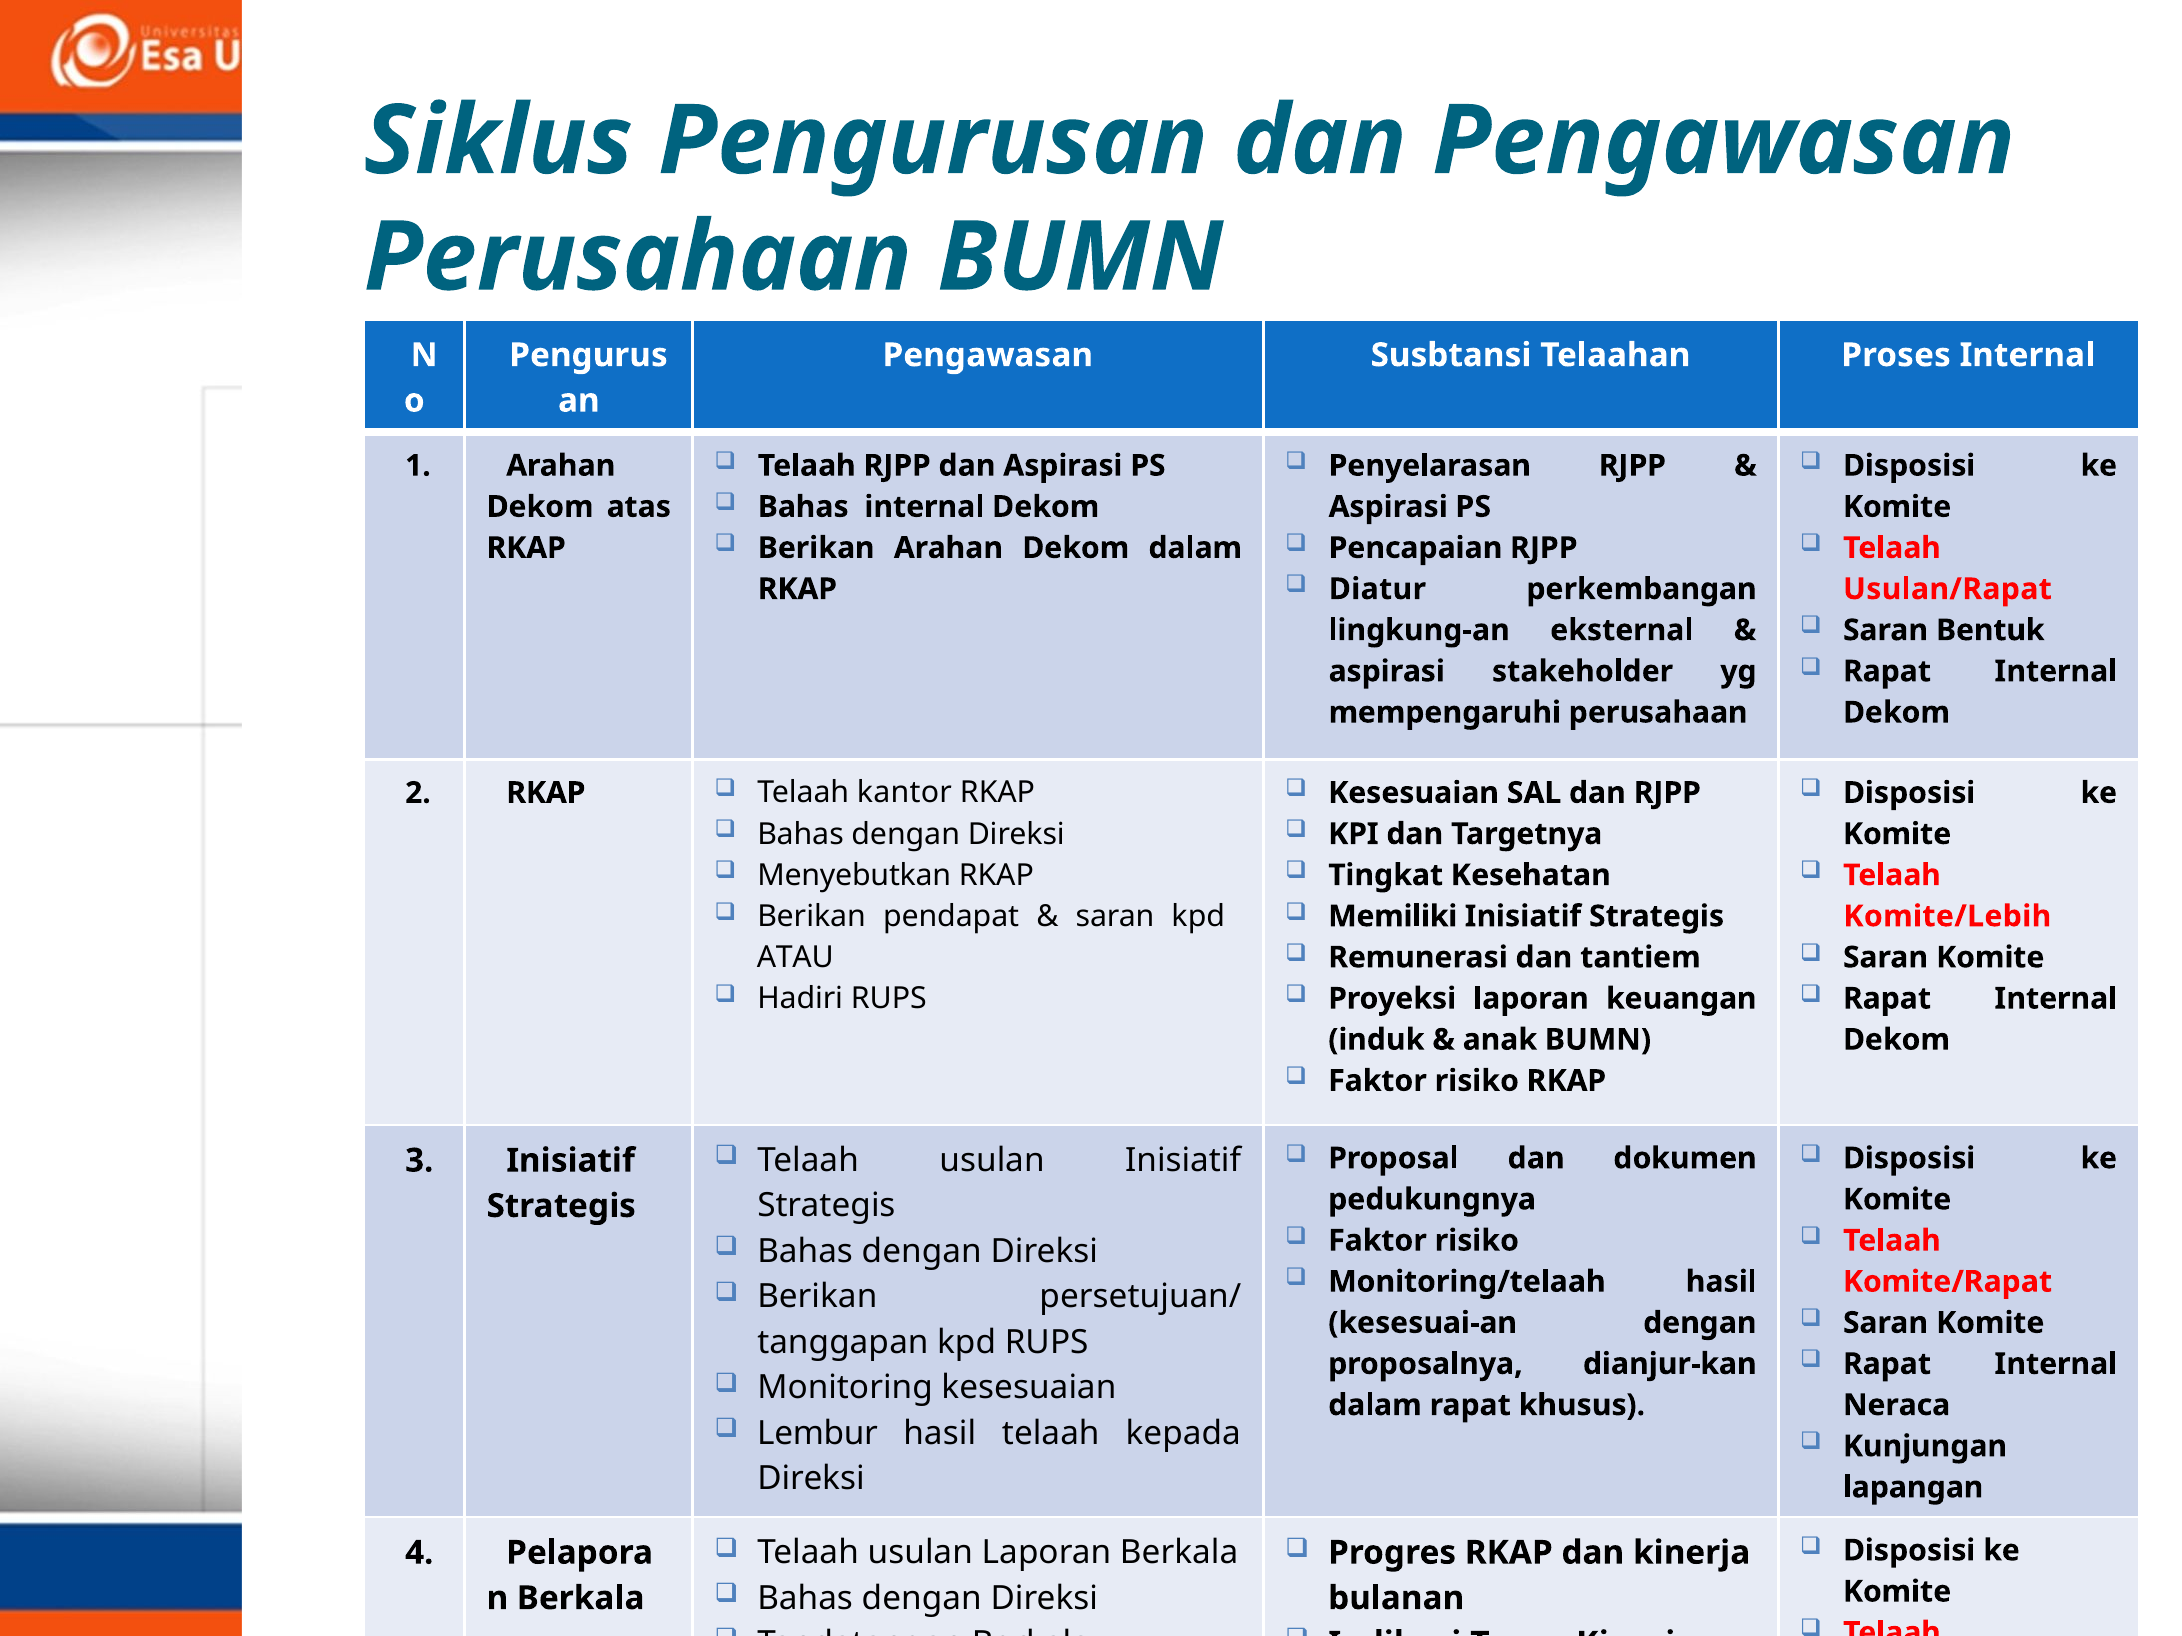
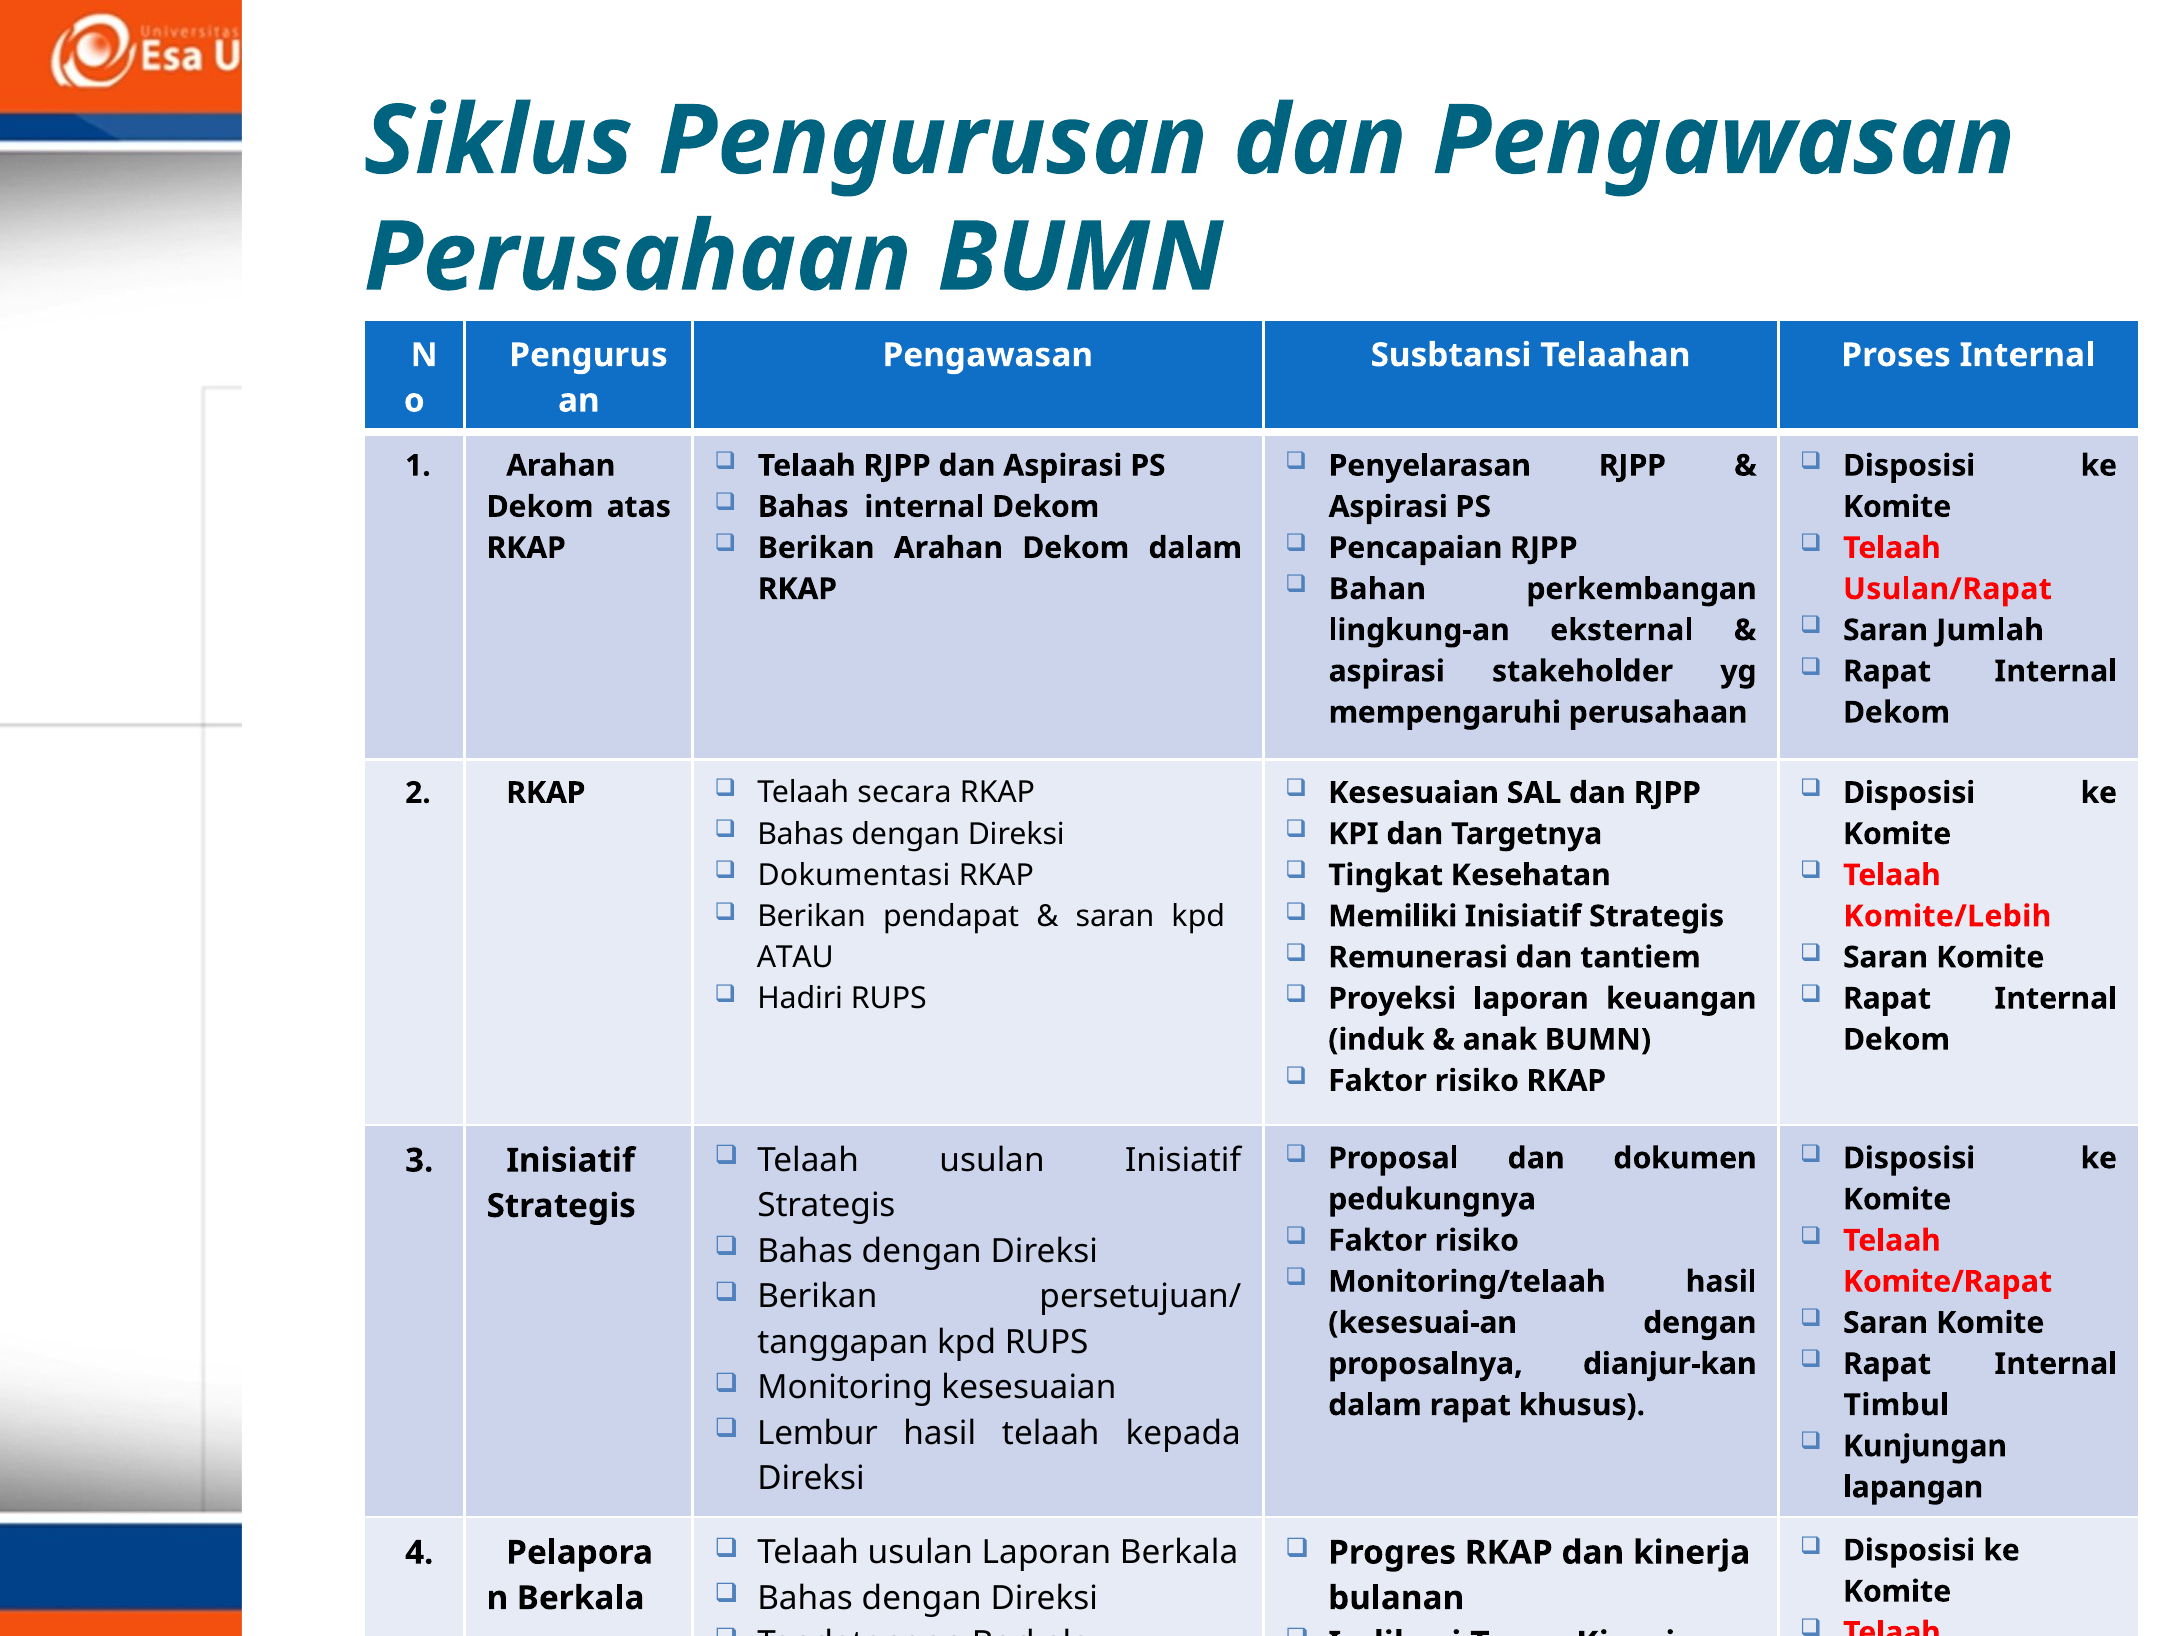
Diatur: Diatur -> Bahan (1377, 589)
Bentuk: Bentuk -> Jumlah (1990, 630)
kantor: kantor -> secara (904, 793)
Menyebutkan: Menyebutkan -> Dokumentasi (854, 875)
Neraca: Neraca -> Timbul (1896, 1406)
